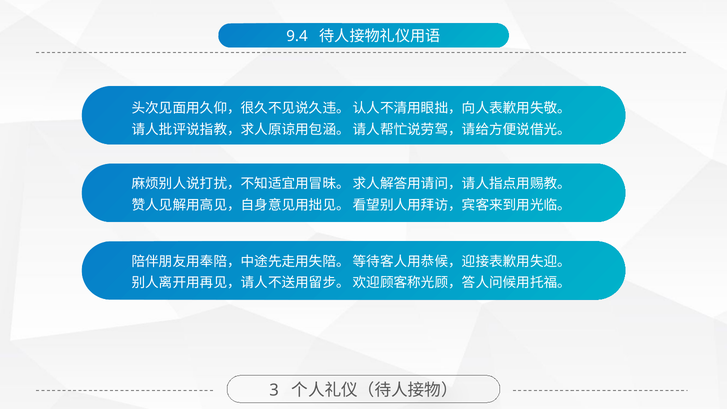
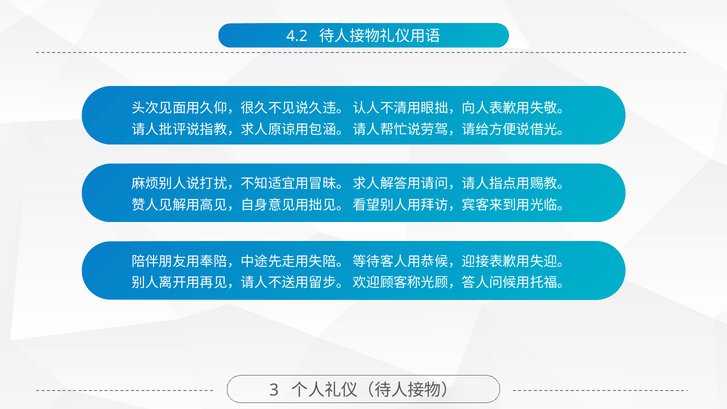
9.4: 9.4 -> 4.2 (297, 36)
